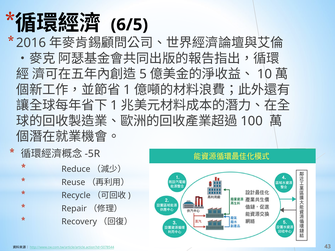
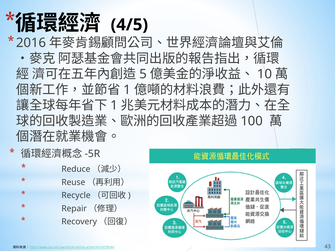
6/5: 6/5 -> 4/5 (129, 25)
